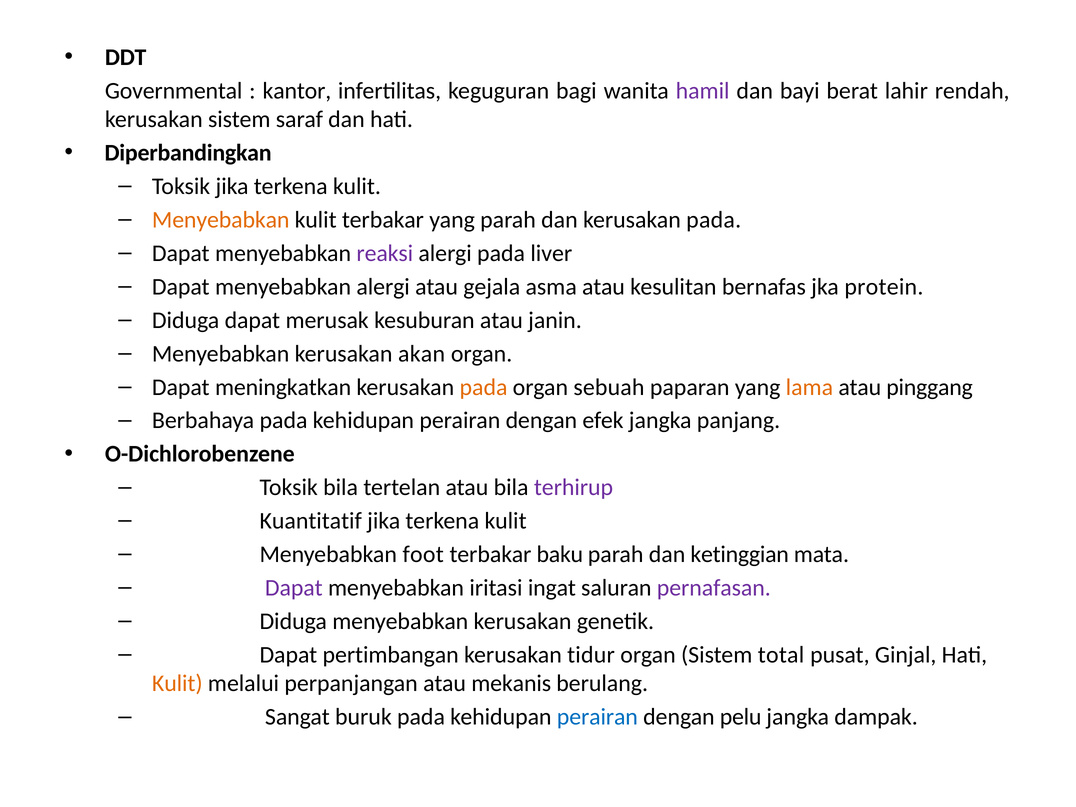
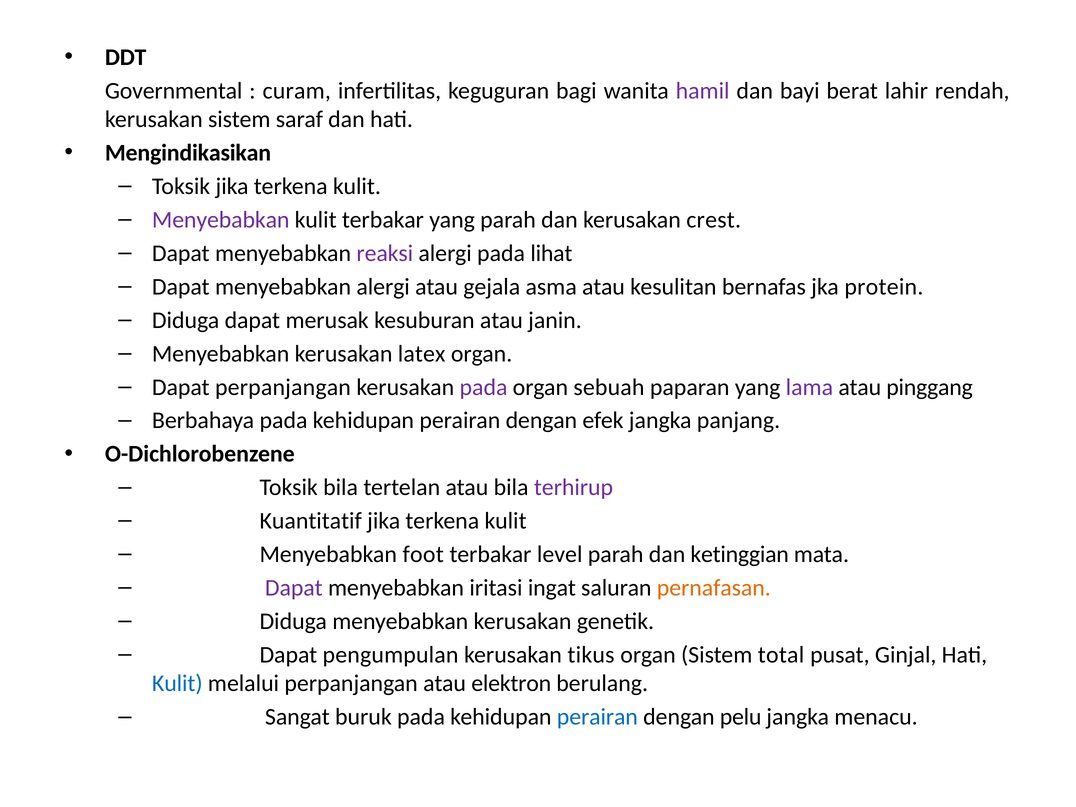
kantor: kantor -> curam (297, 91)
Diperbandingkan: Diperbandingkan -> Mengindikasikan (188, 153)
Menyebabkan colour: orange -> purple (221, 220)
dan kerusakan pada: pada -> crest (714, 220)
liver: liver -> lihat (551, 253)
akan: akan -> latex (422, 354)
Dapat meningkatkan: meningkatkan -> perpanjangan (283, 387)
pada colour: orange -> purple (484, 387)
lama colour: orange -> purple (809, 387)
baku: baku -> level (560, 554)
pernafasan colour: purple -> orange (714, 588)
pertimbangan: pertimbangan -> pengumpulan (391, 655)
tidur: tidur -> tikus (591, 655)
Kulit colour: orange -> blue (177, 684)
mekanis: mekanis -> elektron (511, 684)
dampak: dampak -> menacu (876, 717)
